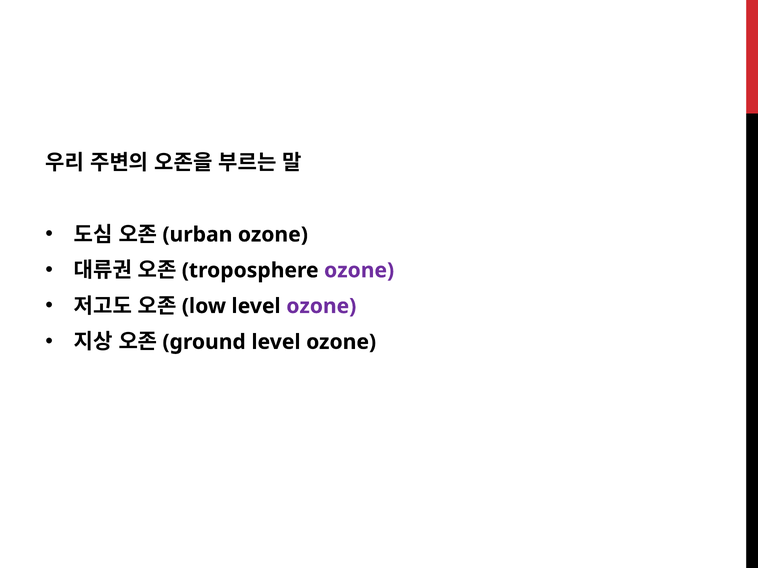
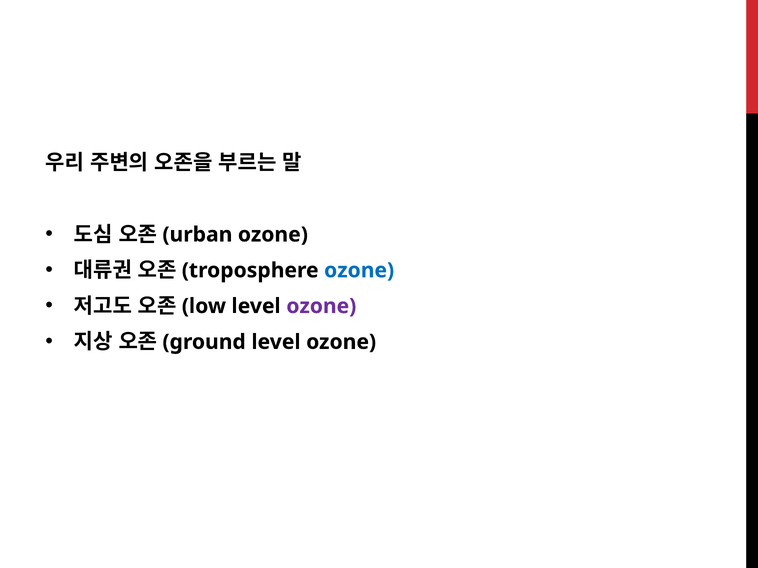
ozone colour: purple -> blue (359, 271)
